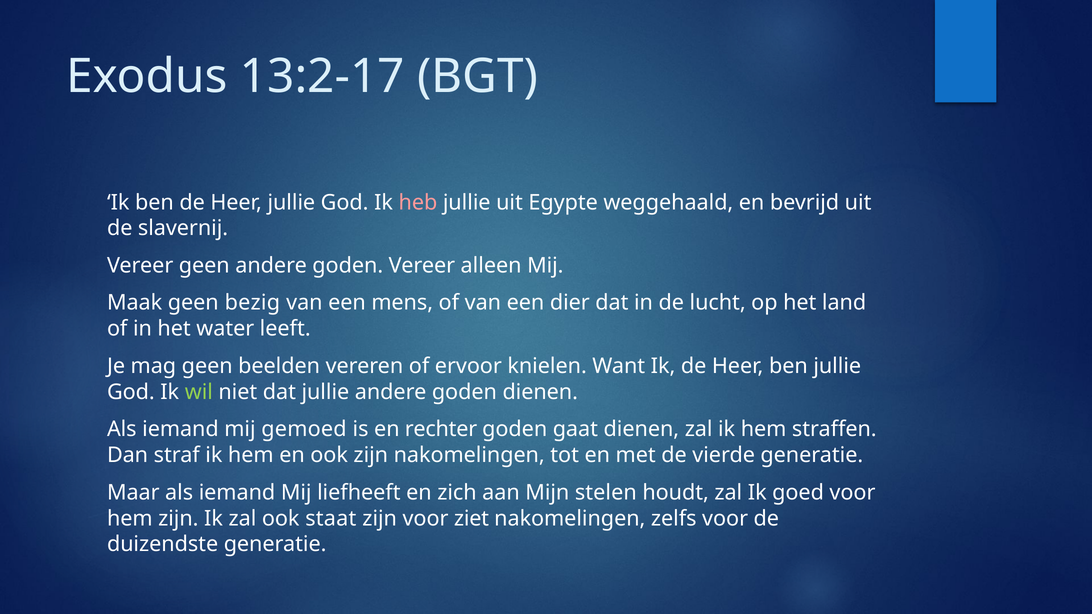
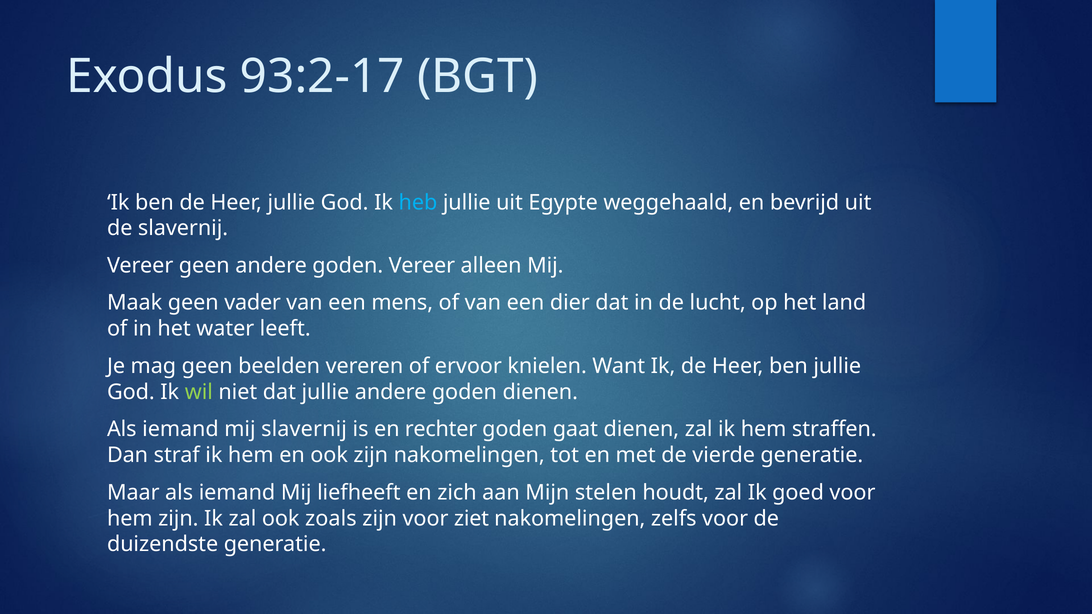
13:2-17: 13:2-17 -> 93:2-17 (322, 77)
heb colour: pink -> light blue (418, 202)
bezig: bezig -> vader (253, 303)
mij gemoed: gemoed -> slavernij (304, 429)
staat: staat -> zoals (331, 519)
